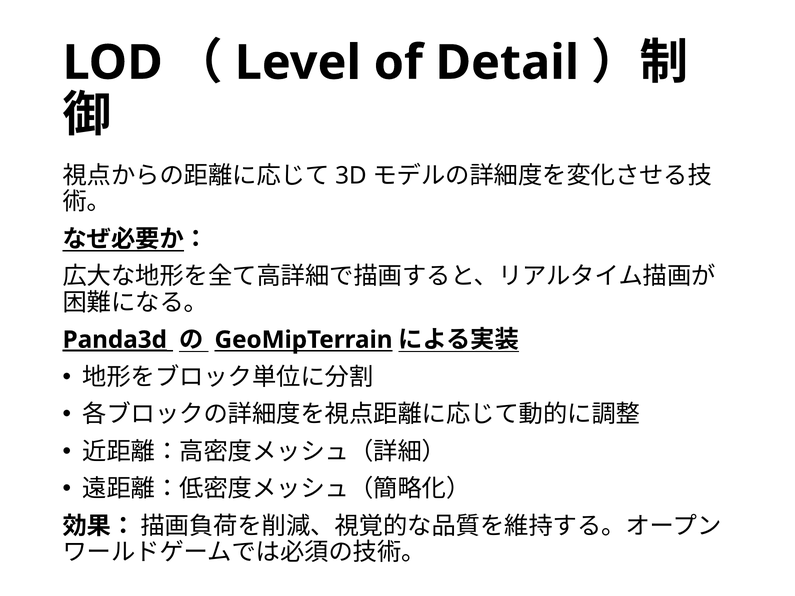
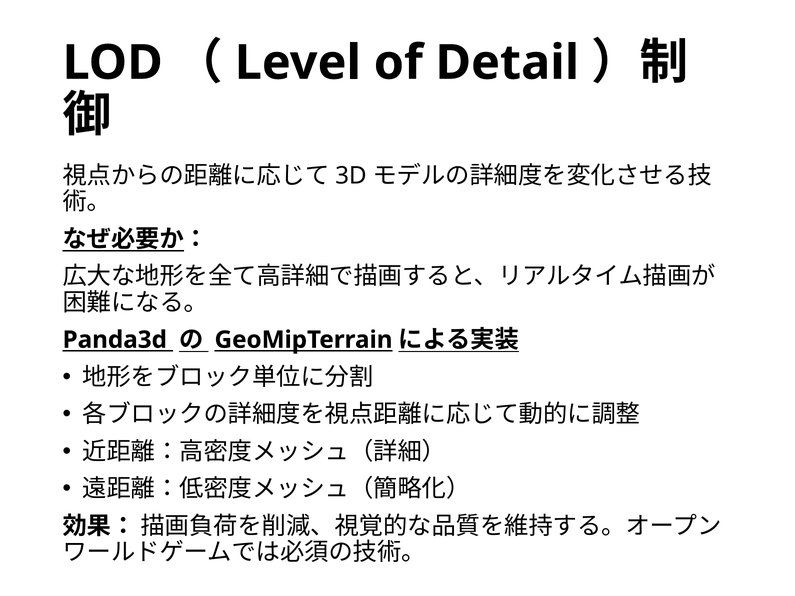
Panda3d underline: present -> none (115, 340)
